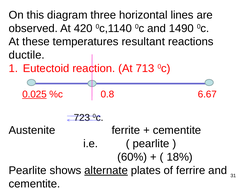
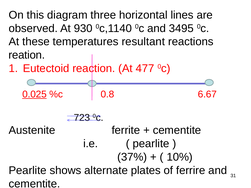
420: 420 -> 930 (83, 28)
1490: 1490 -> 3495 (181, 28)
ductile: ductile -> reation (27, 55)
713: 713 -> 477 (145, 69)
60%: 60% -> 37% (132, 157)
18%: 18% -> 10% (180, 157)
alternate underline: present -> none (106, 171)
